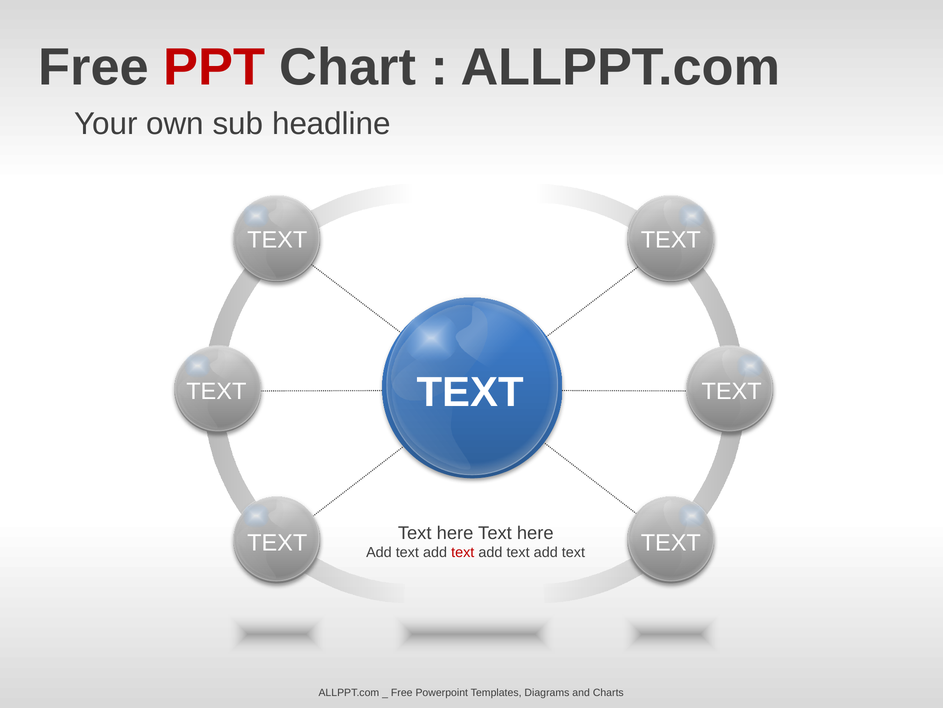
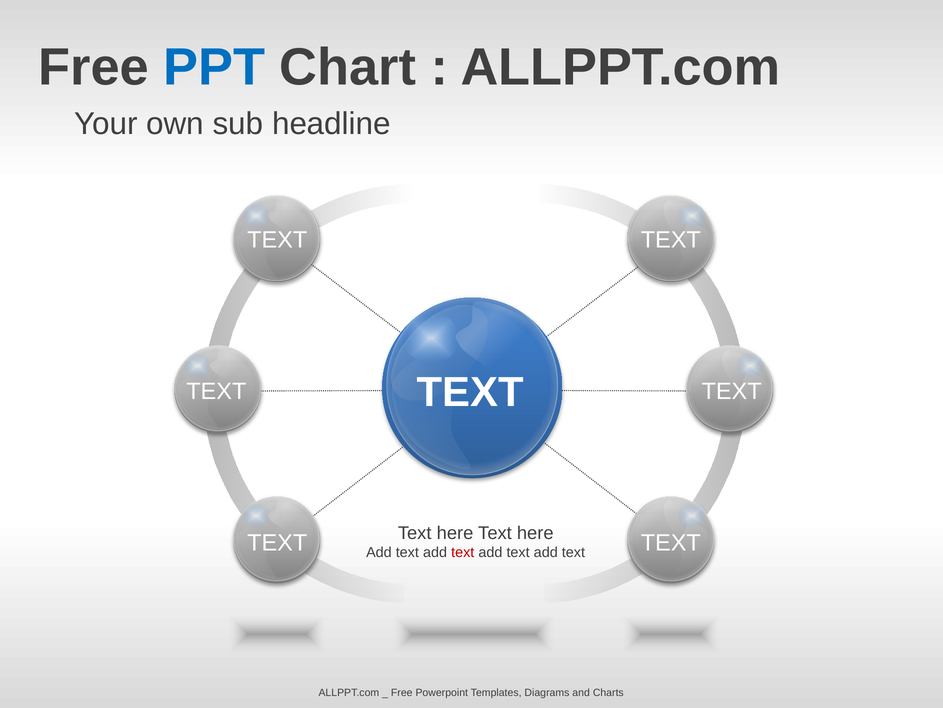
PPT colour: red -> blue (214, 67)
